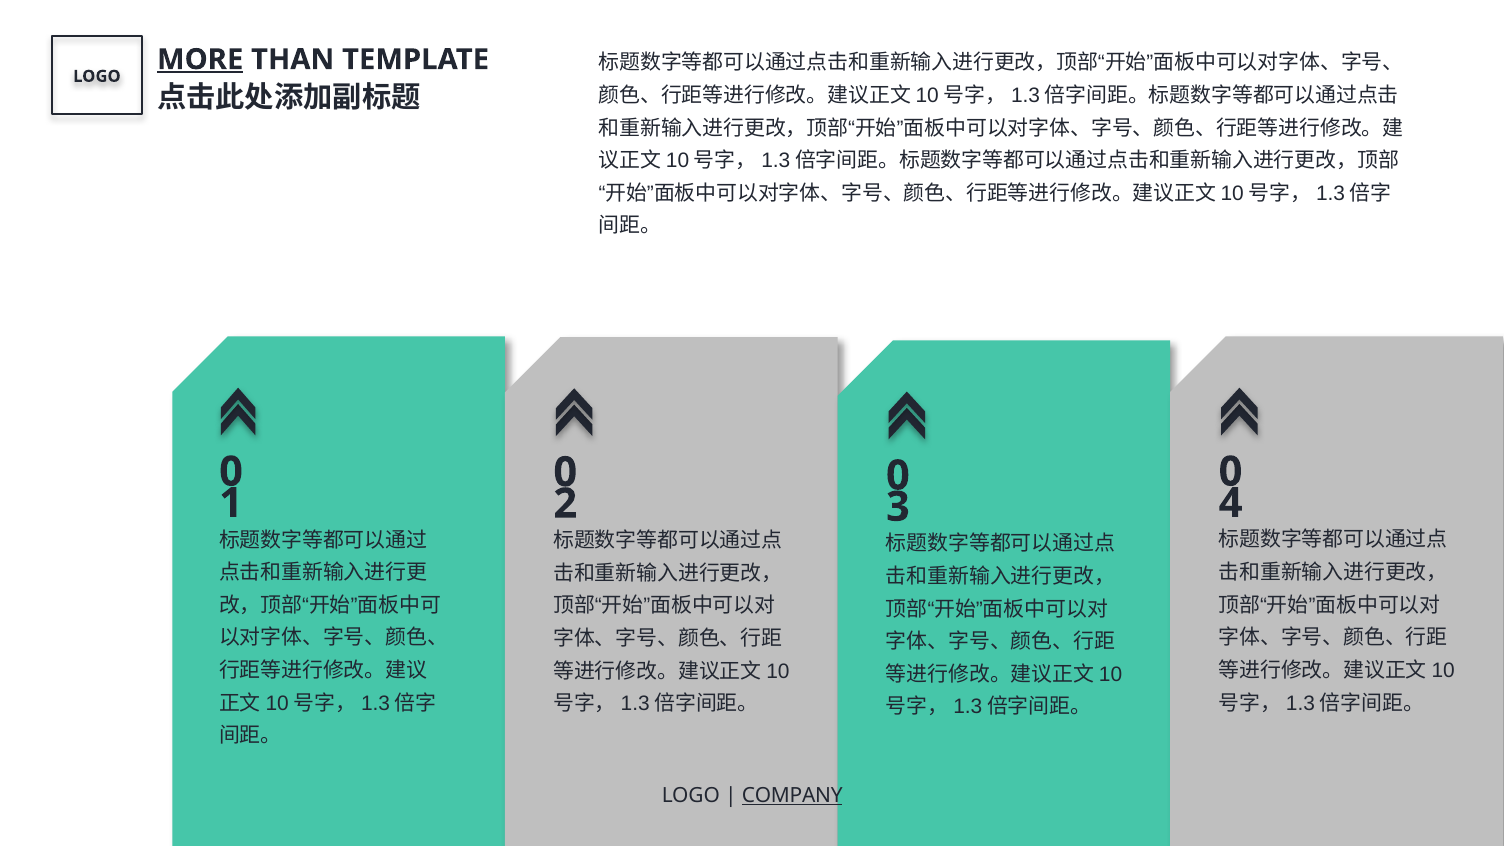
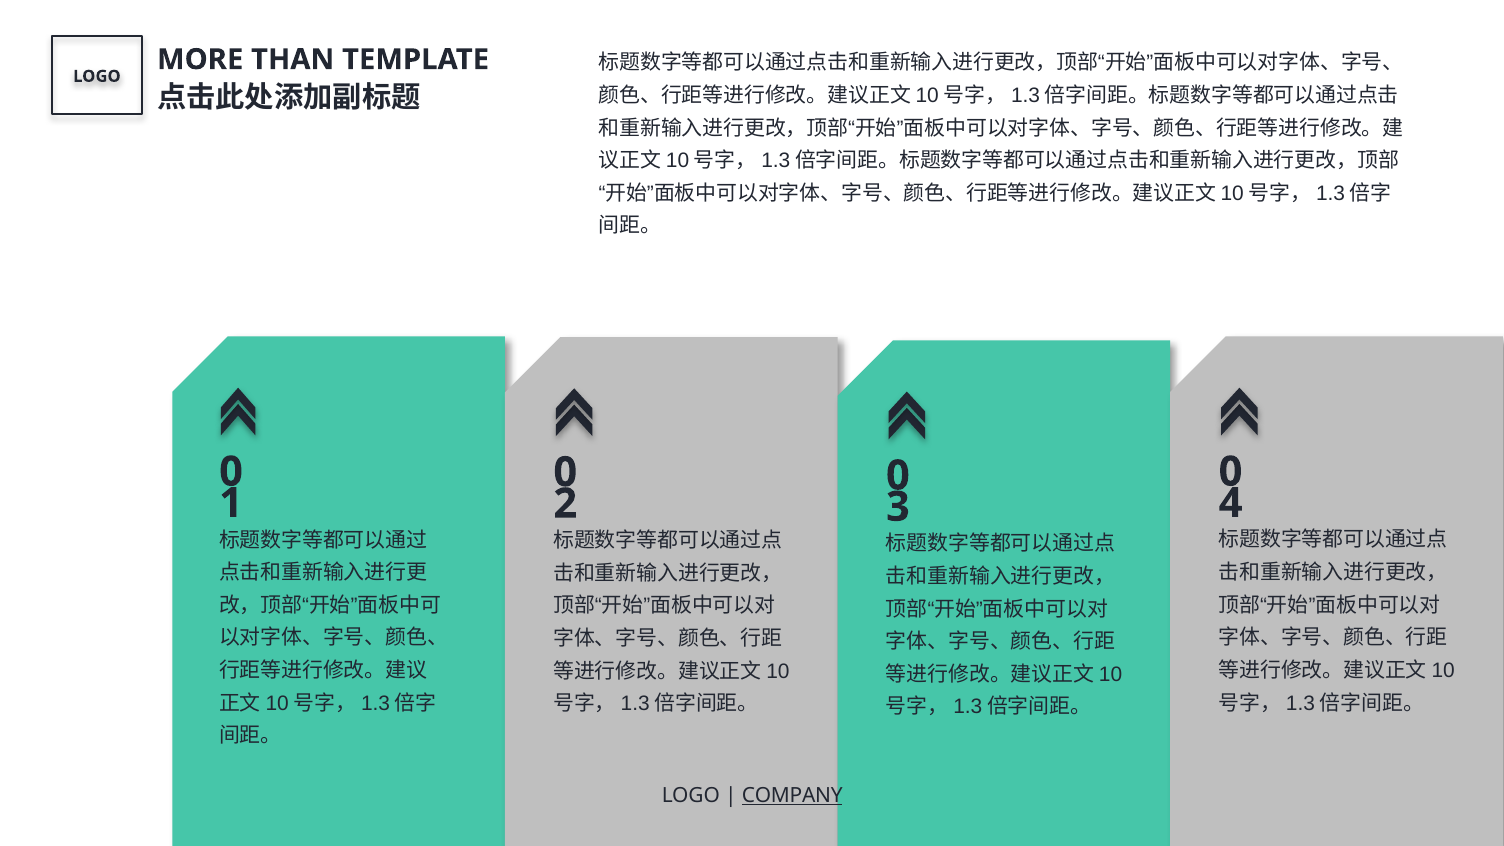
MORE underline: present -> none (200, 60)
